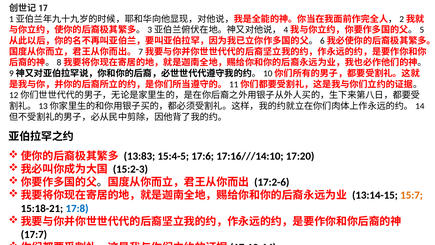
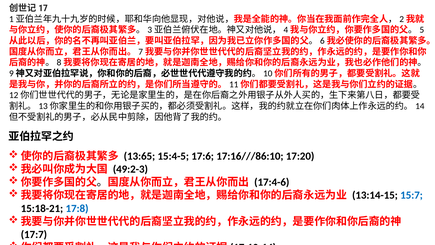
13:83: 13:83 -> 13:65 (139, 156)
17:16///14:10: 17:16///14:10 -> 17:16///86:10 (250, 156)
15:2-3: 15:2-3 -> 49:2-3 (130, 169)
17:2-6: 17:2-6 -> 17:4-6 (272, 182)
15:7 colour: orange -> blue (412, 195)
